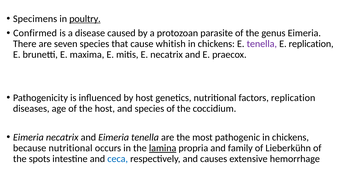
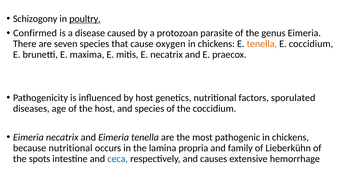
Specimens: Specimens -> Schizogony (35, 19)
whitish: whitish -> oxygen (171, 44)
tenella colour: purple -> orange (262, 44)
E replication: replication -> coccidium (311, 44)
factors replication: replication -> sporulated (293, 98)
lamina underline: present -> none (163, 148)
